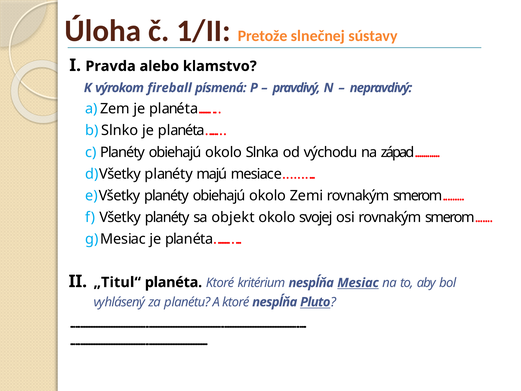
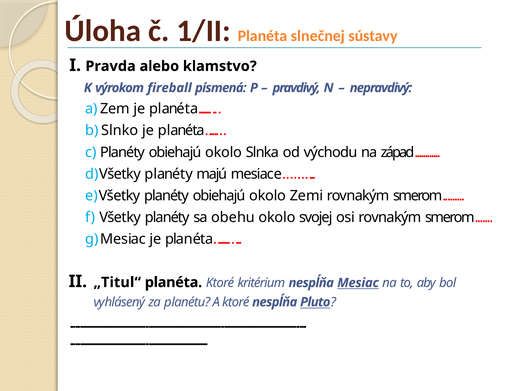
1/II Pretože: Pretože -> Planéta (263, 36)
objekt: objekt -> obehu (233, 217)
